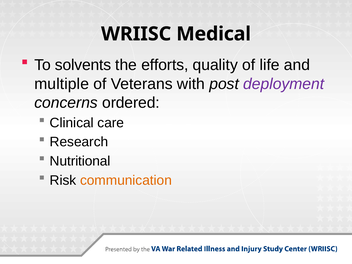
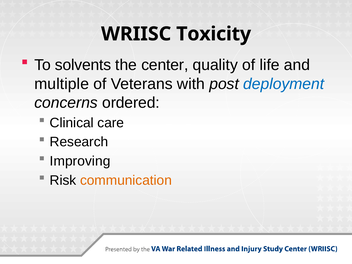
Medical: Medical -> Toxicity (214, 34)
efforts: efforts -> center (165, 65)
deployment colour: purple -> blue (284, 84)
Nutritional: Nutritional -> Improving (80, 161)
